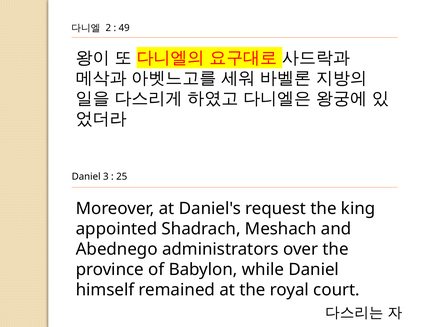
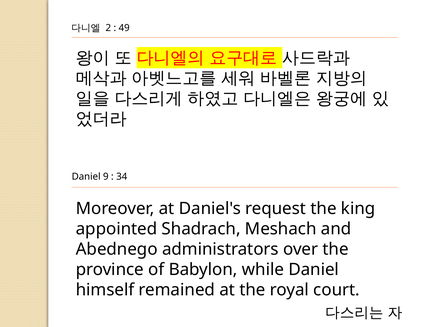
3: 3 -> 9 (106, 177)
25: 25 -> 34 (122, 177)
